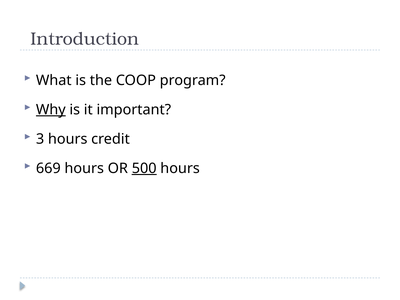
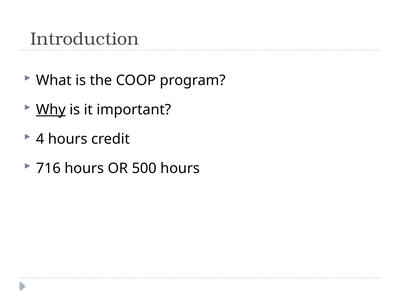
3: 3 -> 4 (40, 139)
669: 669 -> 716 (48, 168)
500 underline: present -> none (144, 168)
